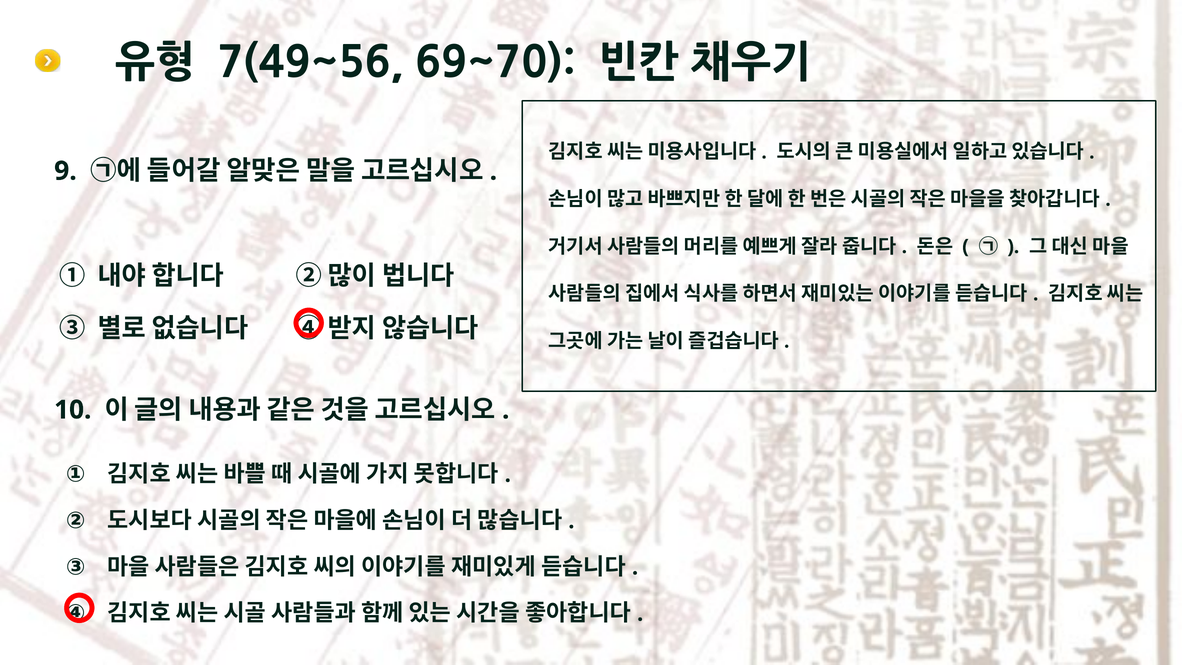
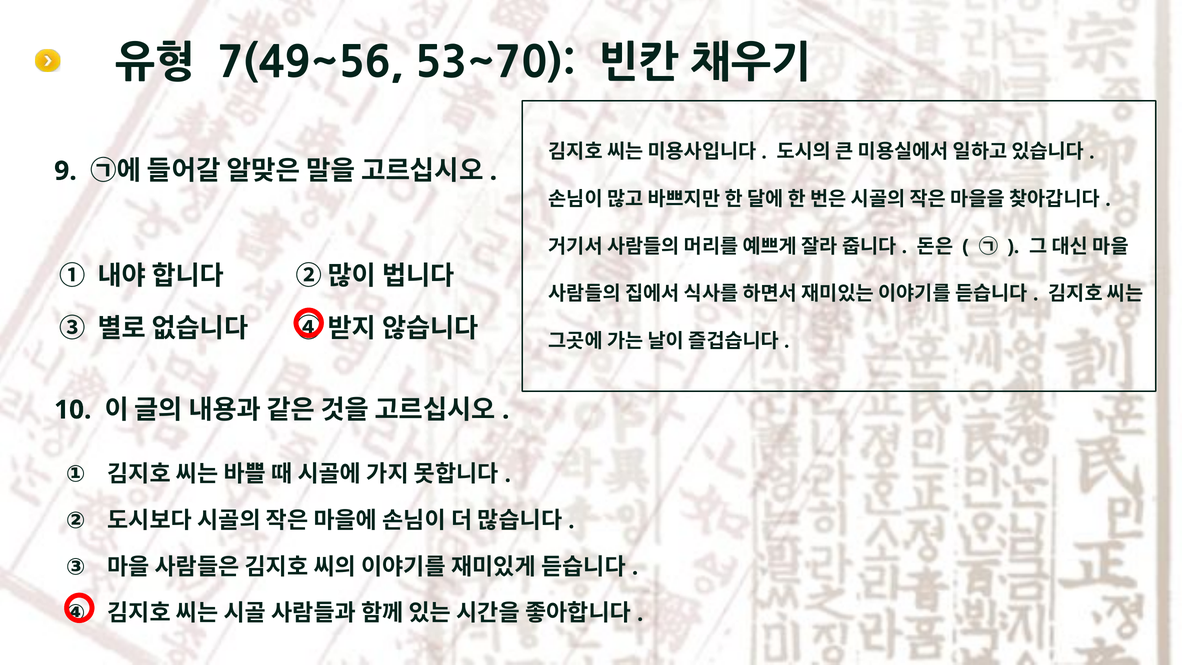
69~70: 69~70 -> 53~70 (496, 63)
